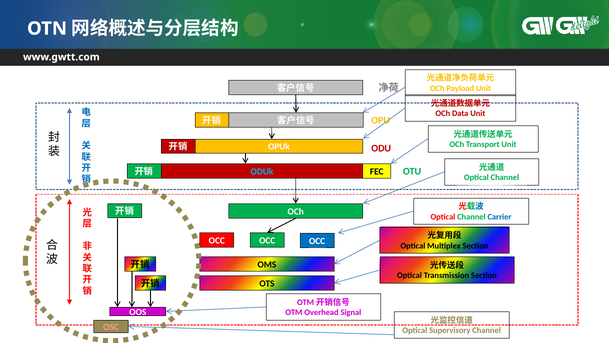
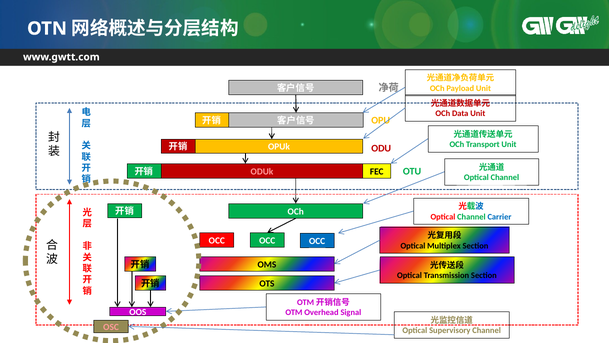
ODUk colour: light blue -> pink (262, 171)
